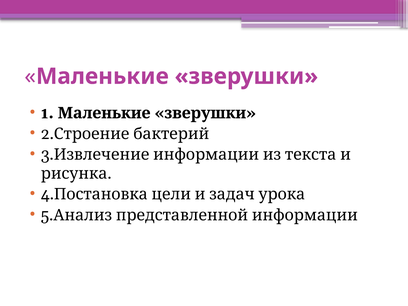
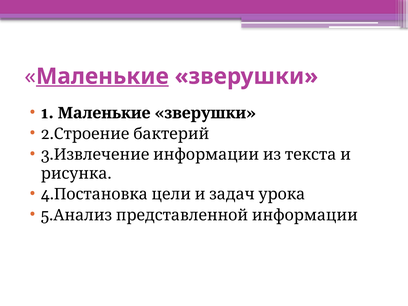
Маленькие underline: none -> present (102, 76)
